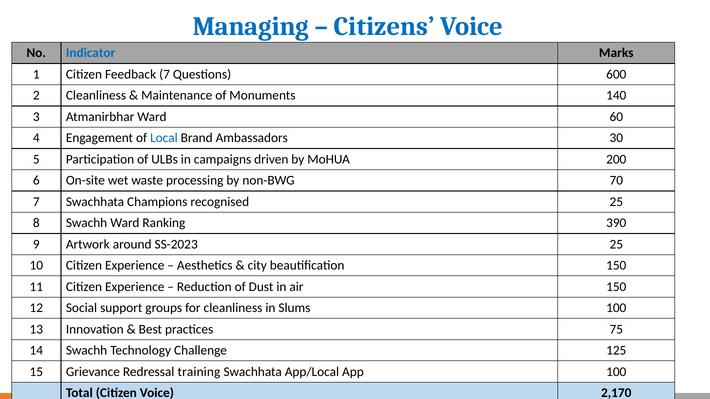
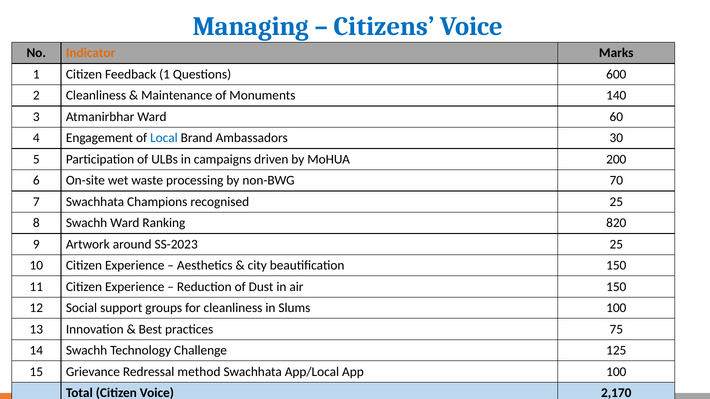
Indicator colour: blue -> orange (91, 53)
Feedback 7: 7 -> 1 (165, 74)
390: 390 -> 820 (616, 223)
training: training -> method (199, 372)
